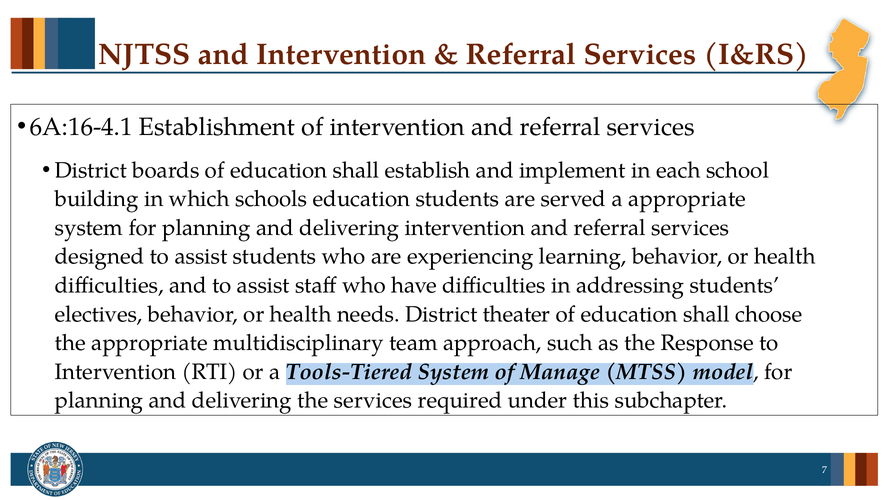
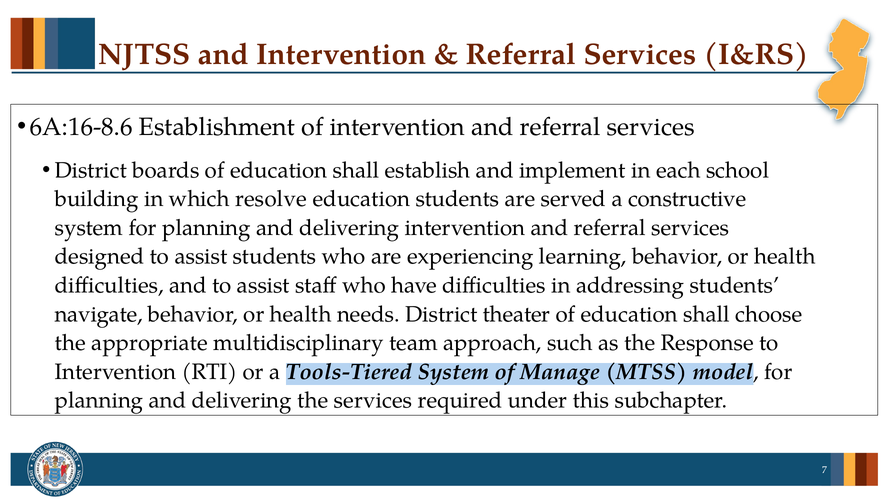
6A:16-4.1: 6A:16-4.1 -> 6A:16-8.6 (81, 127)
schools: schools -> resolve (271, 199)
a appropriate: appropriate -> constructive (687, 199)
electives: electives -> navigate (99, 314)
